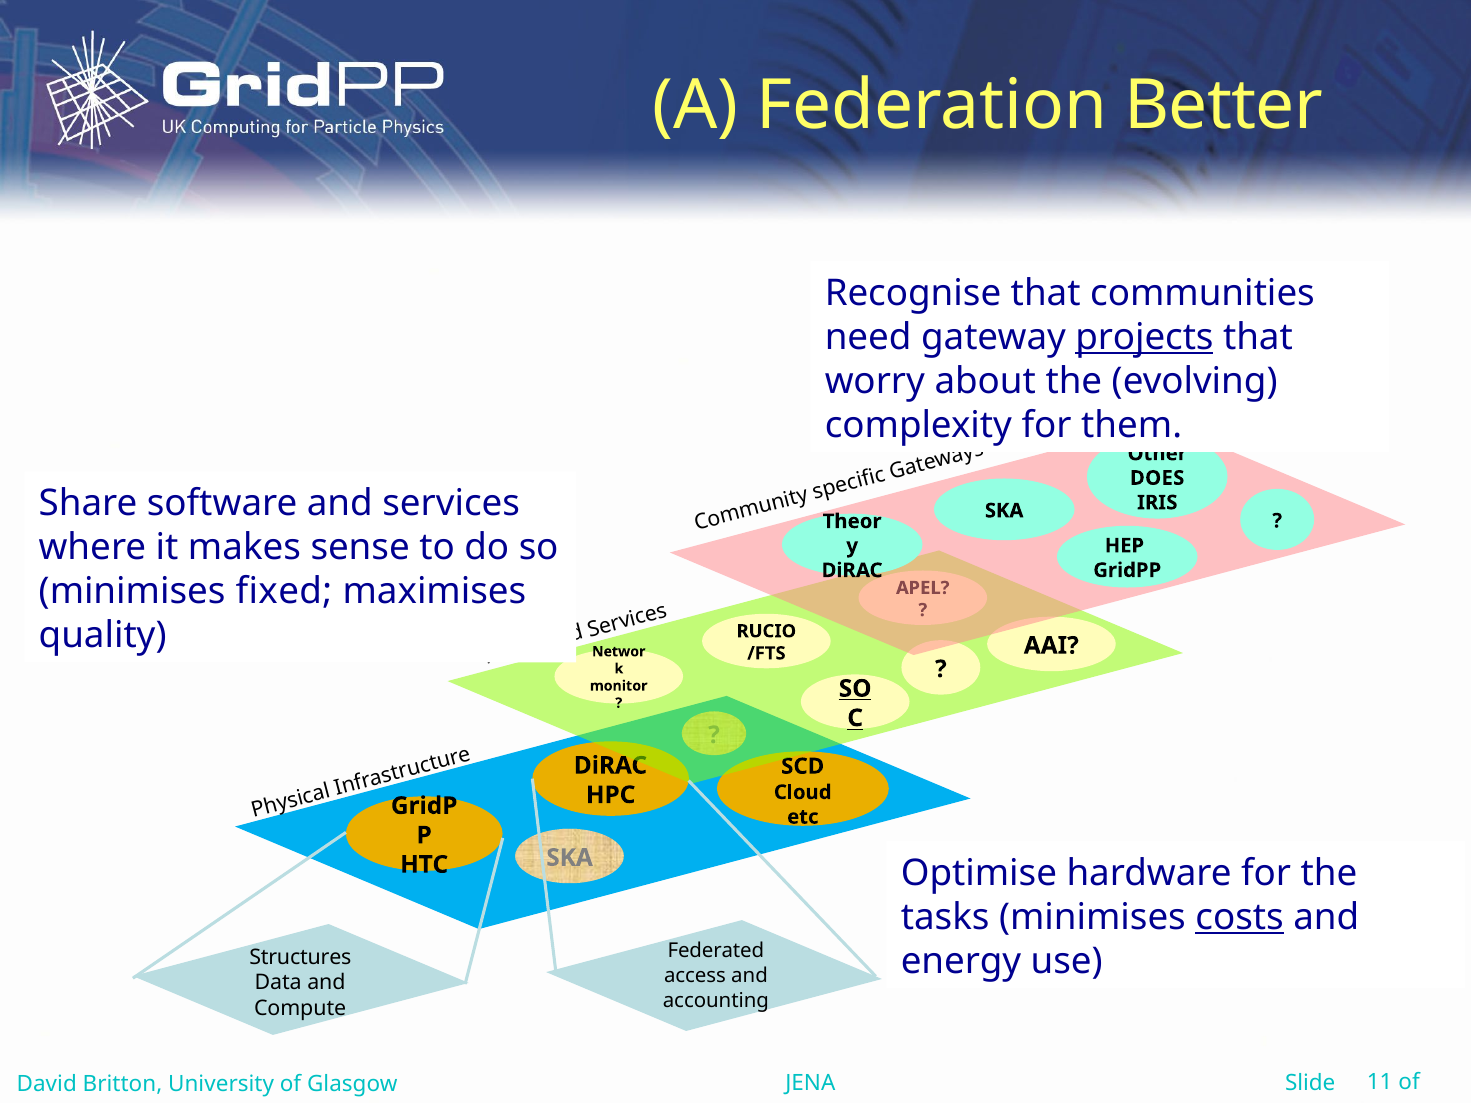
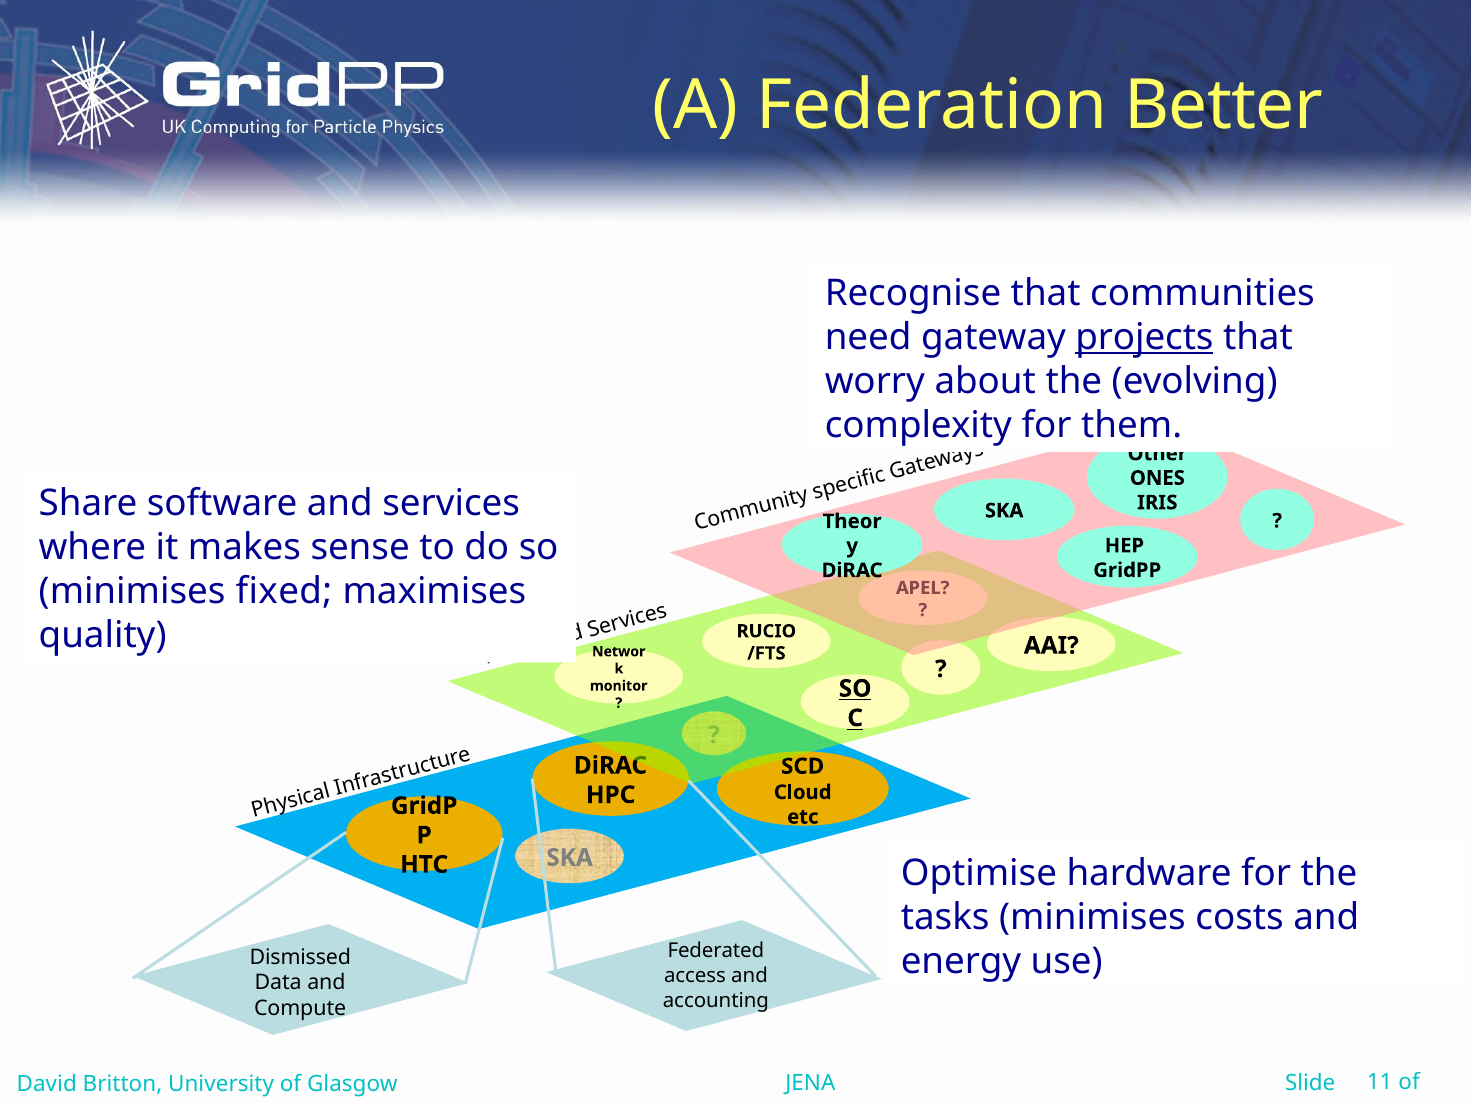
DOES: DOES -> ONES (1157, 478)
costs underline: present -> none (1240, 917)
Structures: Structures -> Dismissed (300, 957)
